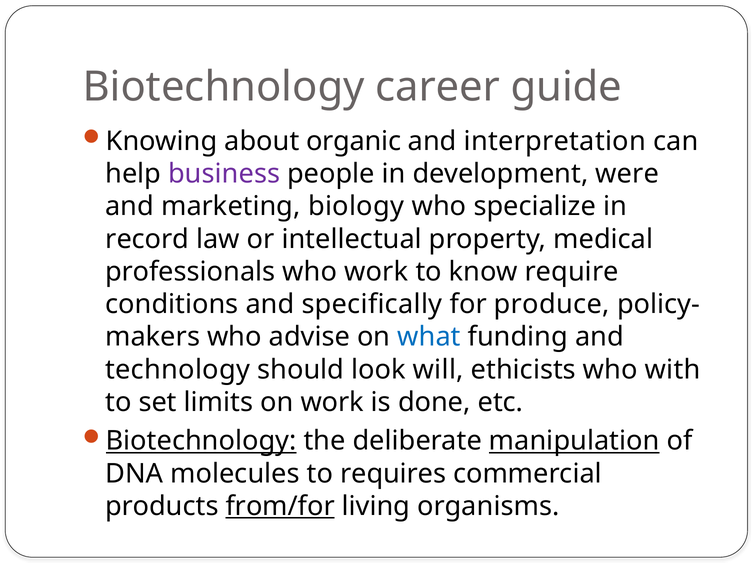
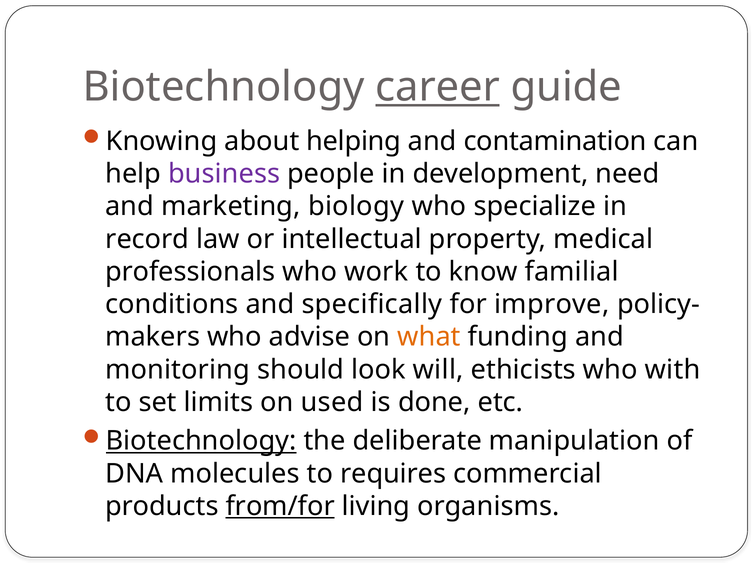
career underline: none -> present (438, 87)
organic: organic -> helping (354, 141)
interpretation: interpretation -> contamination (555, 141)
were: were -> need (627, 174)
require: require -> familial (572, 272)
produce: produce -> improve (552, 304)
what colour: blue -> orange (429, 337)
technology: technology -> monitoring (178, 369)
on work: work -> used (332, 402)
manipulation underline: present -> none (574, 441)
